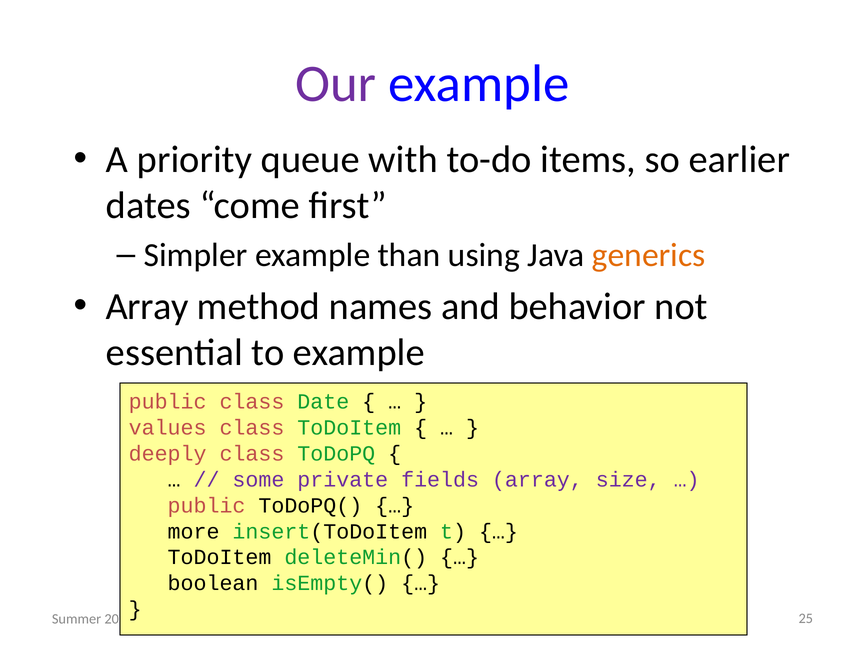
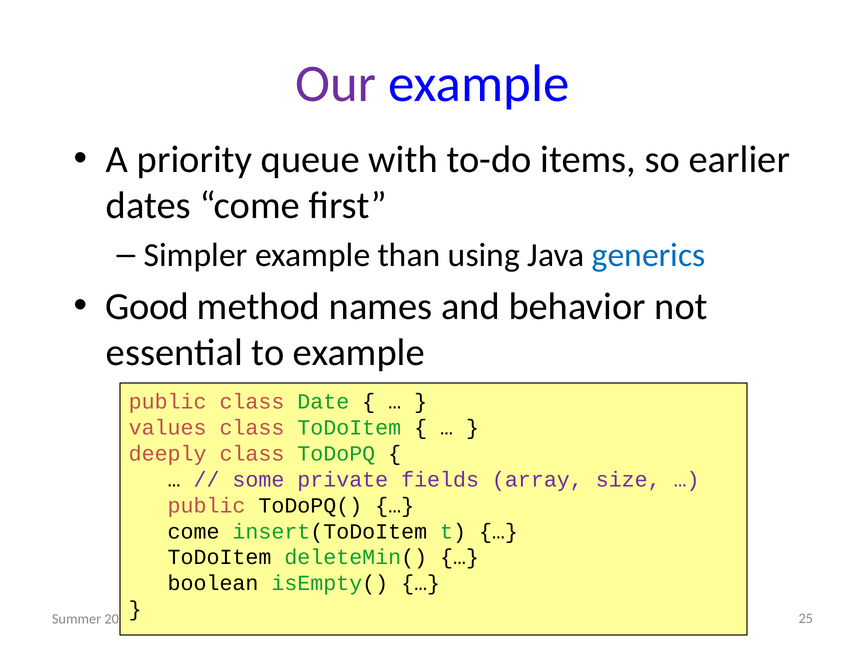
generics colour: orange -> blue (649, 256)
Array: Array -> Good (147, 307)
more: more -> come (194, 532)
